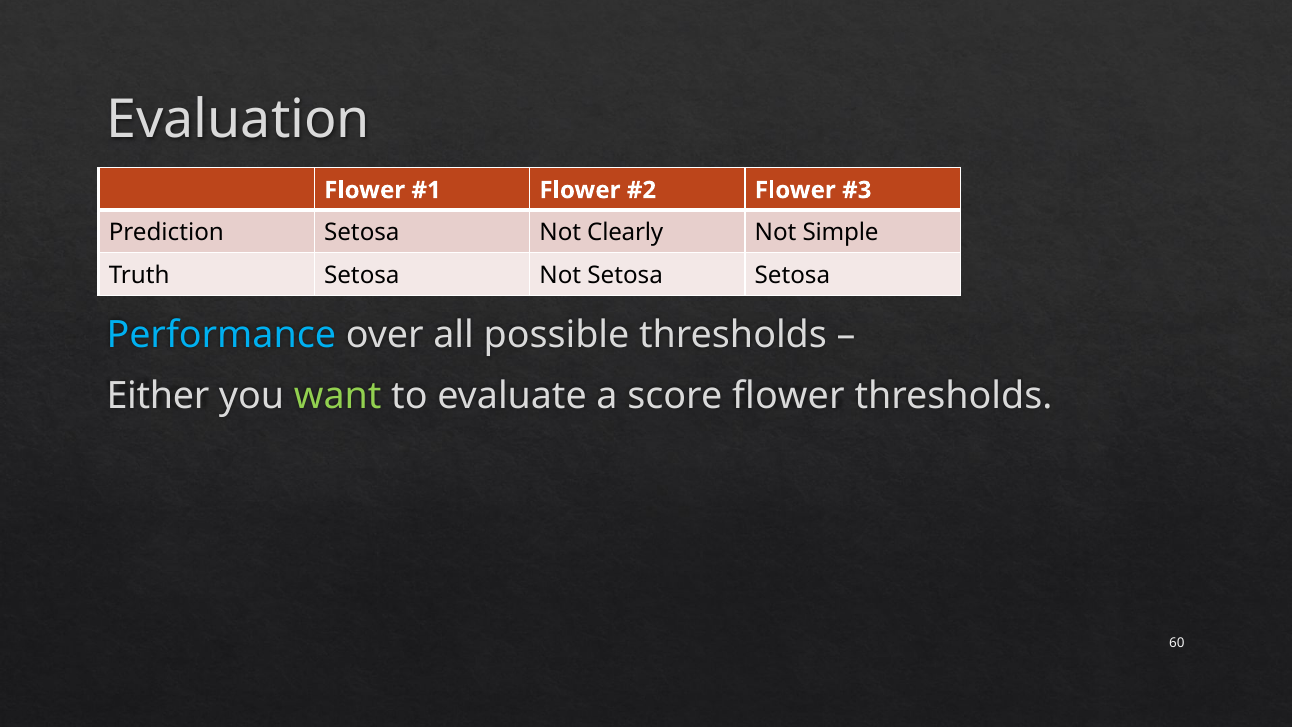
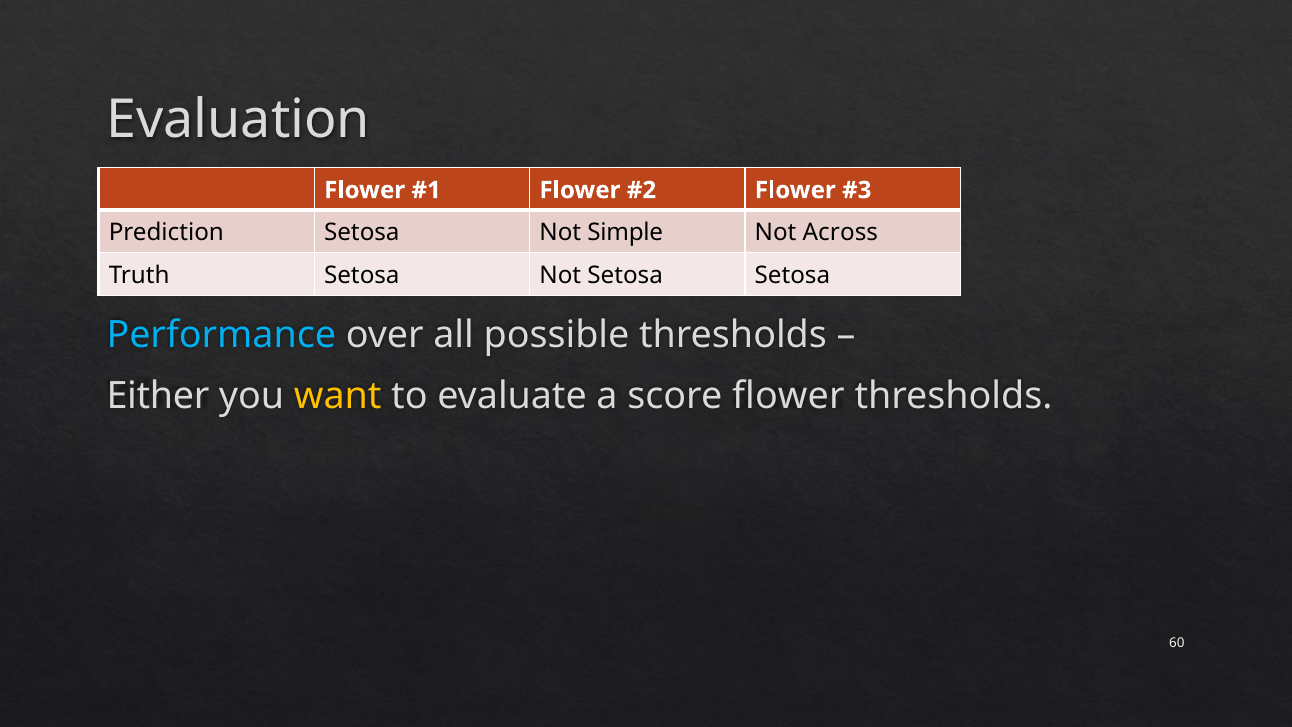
Clearly: Clearly -> Simple (625, 233)
Simple: Simple -> Across (840, 233)
want colour: light green -> yellow (338, 396)
